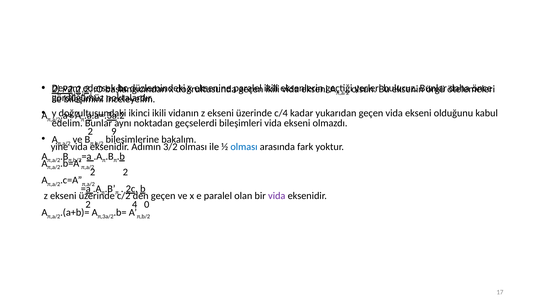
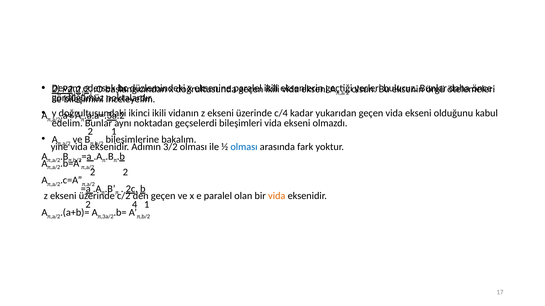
9: 9 -> 1 (114, 132)
vida colour: purple -> orange (277, 196)
4 0: 0 -> 1 (147, 205)
